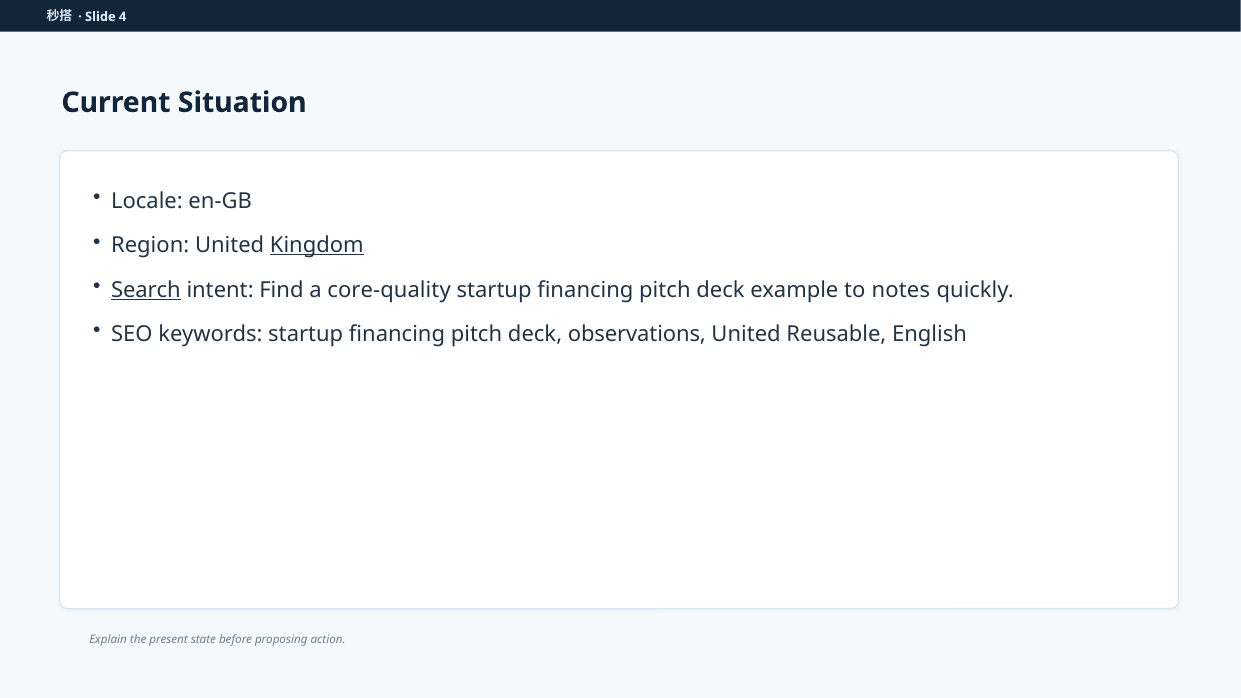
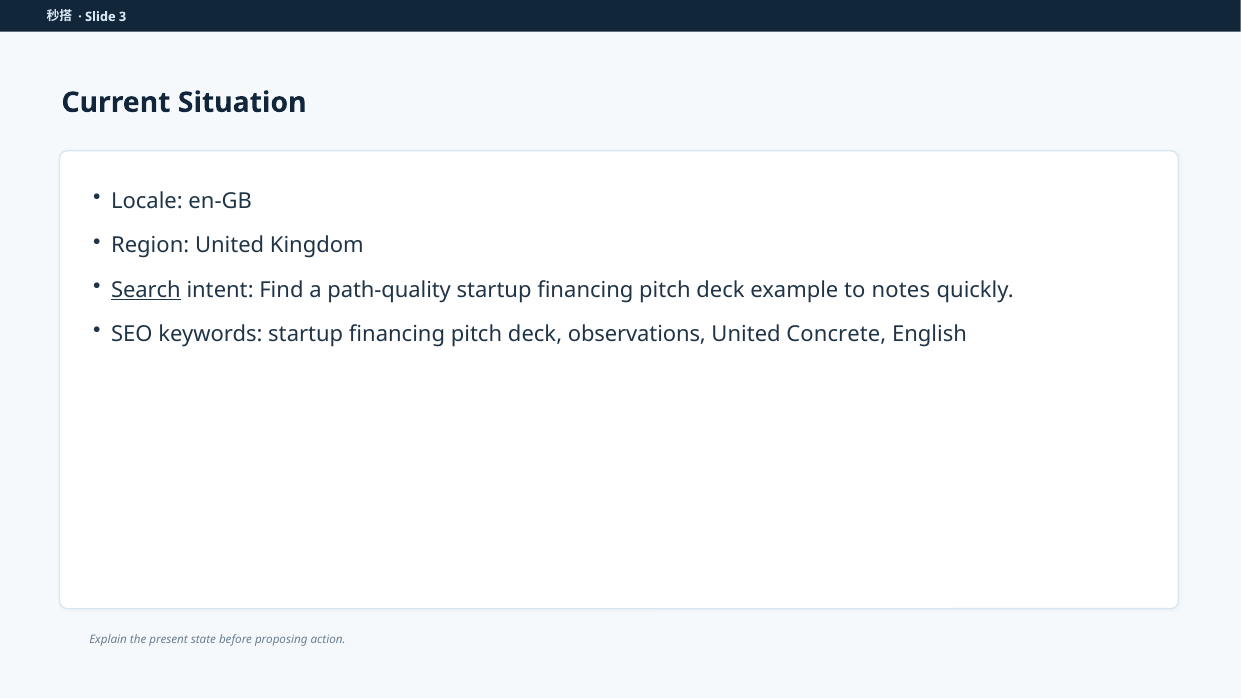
4: 4 -> 3 (123, 17)
Kingdom underline: present -> none (317, 245)
core-quality: core-quality -> path-quality (389, 290)
Reusable: Reusable -> Concrete (836, 334)
